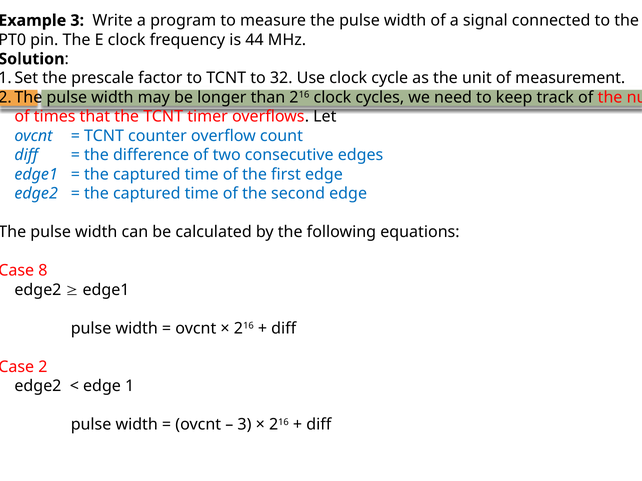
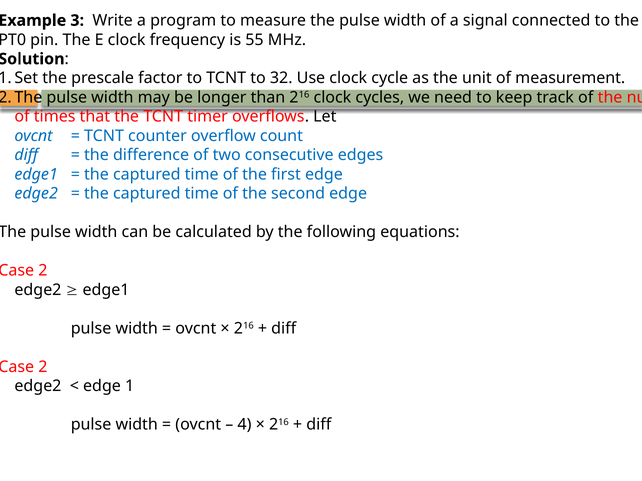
44: 44 -> 55 (254, 40)
8: 8 -> 2 (43, 271)
3: 3 -> 4 (244, 425)
